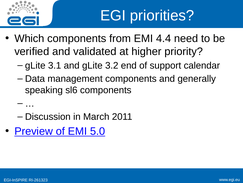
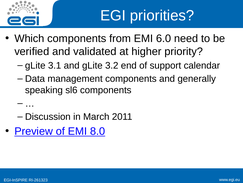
4.4: 4.4 -> 6.0 (164, 38)
5.0: 5.0 -> 8.0 (98, 131)
